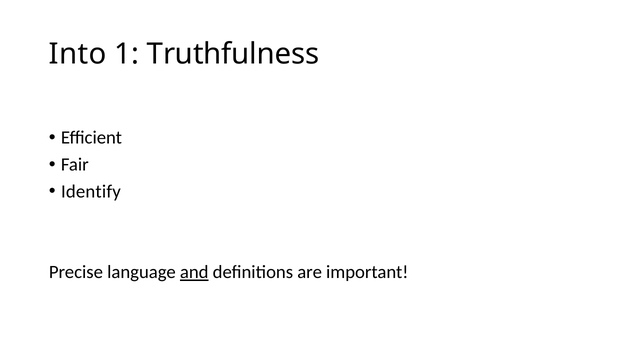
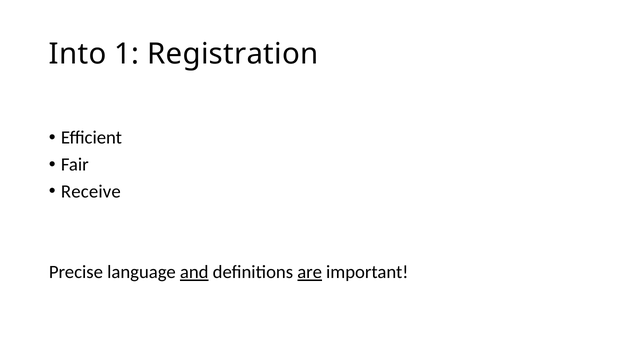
Truthfulness: Truthfulness -> Registration (233, 54)
Identify: Identify -> Receive (91, 192)
are underline: none -> present (310, 272)
